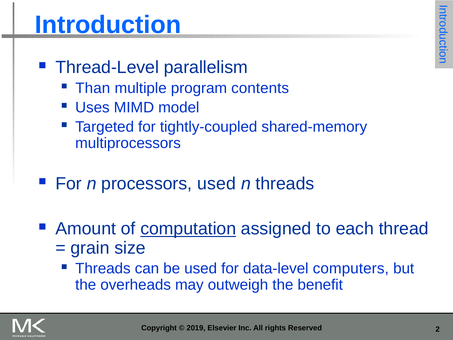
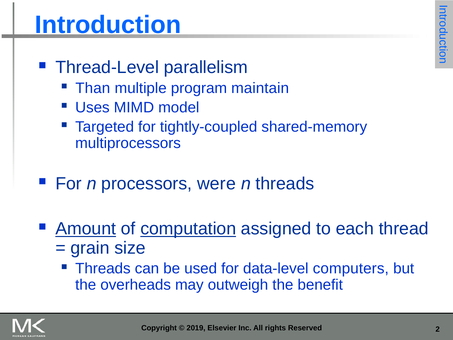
contents: contents -> maintain (260, 88)
processors used: used -> were (216, 184)
Amount underline: none -> present (86, 229)
